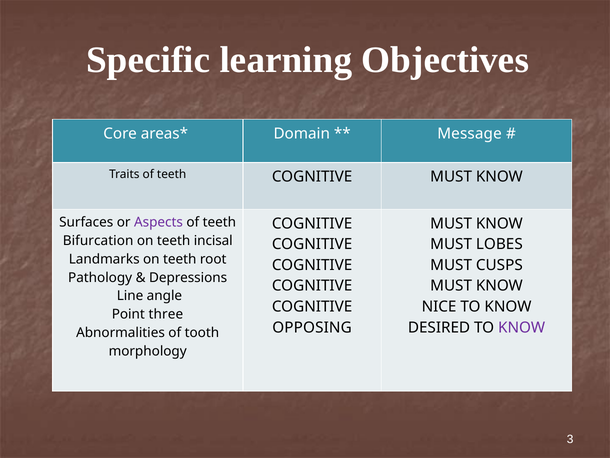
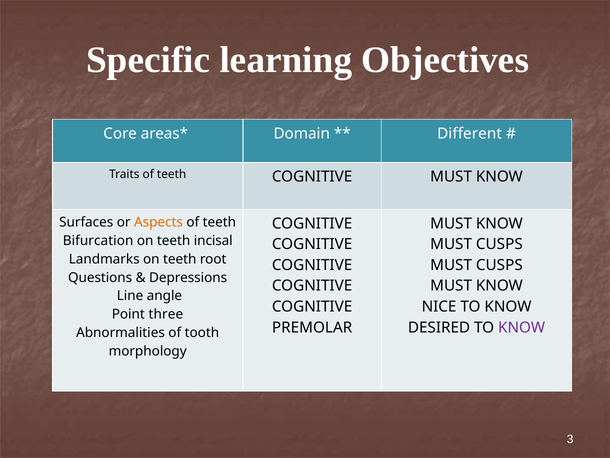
Message: Message -> Different (470, 133)
Aspects colour: purple -> orange (158, 222)
LOBES: LOBES -> CUSPS (499, 244)
Pathology: Pathology -> Questions (100, 277)
OPPOSING: OPPOSING -> PREMOLAR (312, 327)
